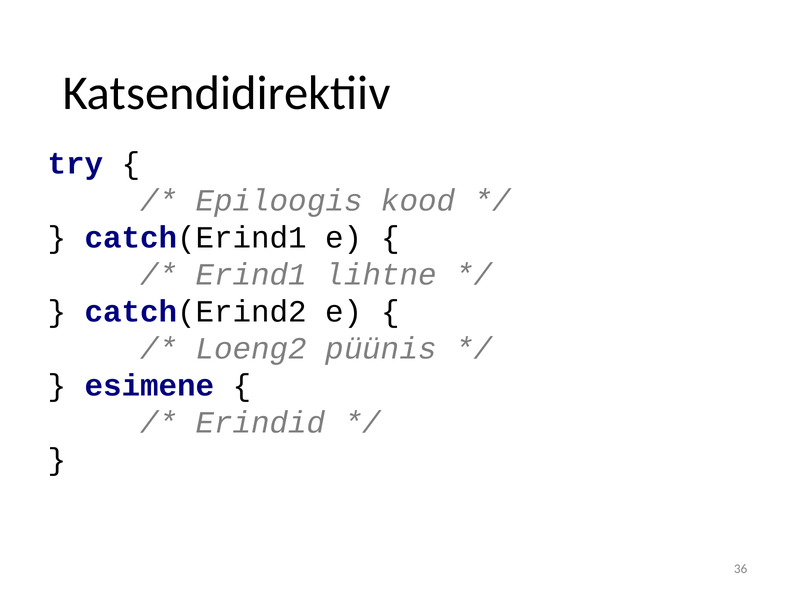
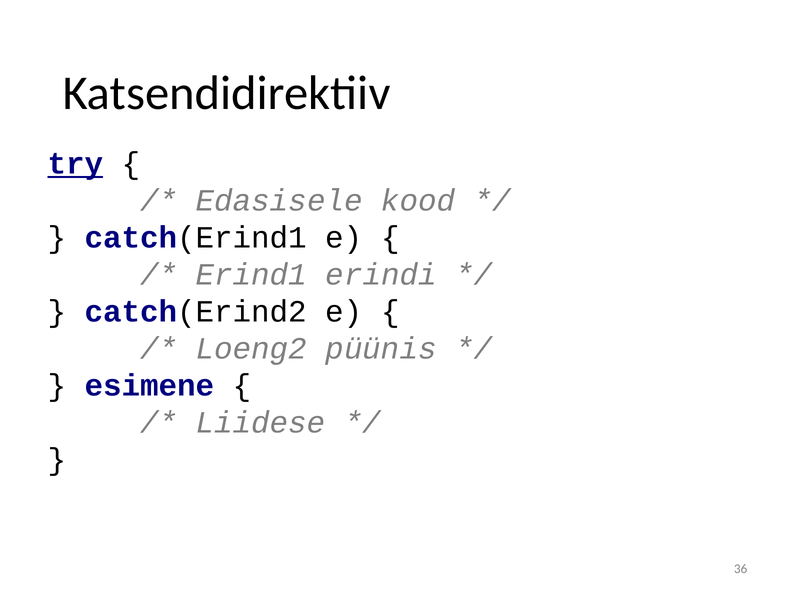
try underline: none -> present (75, 164)
Epiloogis: Epiloogis -> Edasisele (279, 201)
lihtne: lihtne -> erindi (381, 275)
Erindid: Erindid -> Liidese (261, 423)
